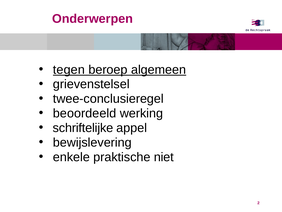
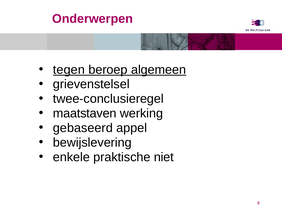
beoordeeld: beoordeeld -> maatstaven (85, 113)
schriftelijke: schriftelijke -> gebaseerd (83, 128)
